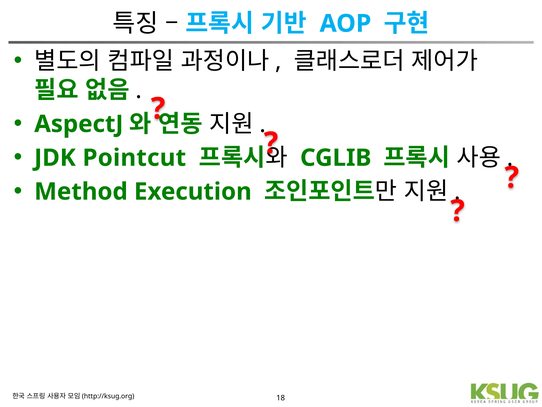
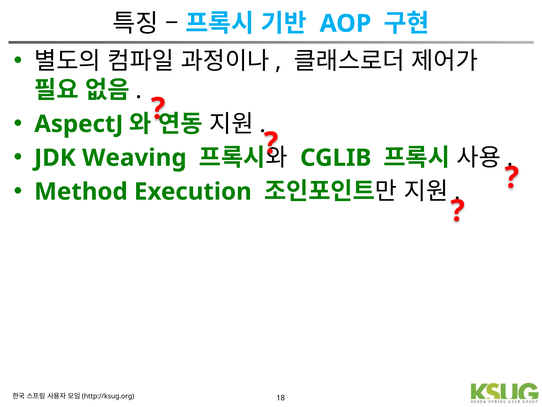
Pointcut: Pointcut -> Weaving (134, 158)
